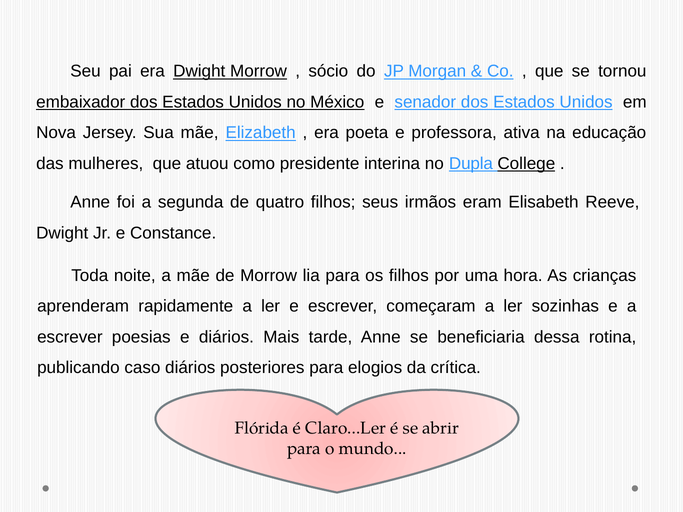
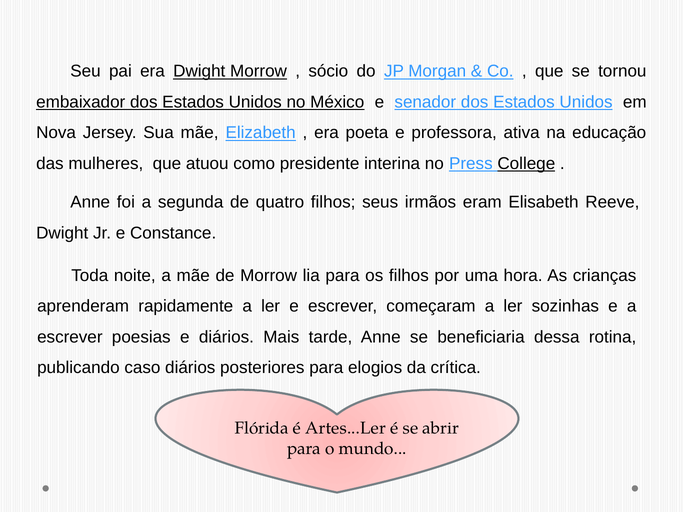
Dupla: Dupla -> Press (471, 164)
Claro...Ler: Claro...Ler -> Artes...Ler (346, 428)
